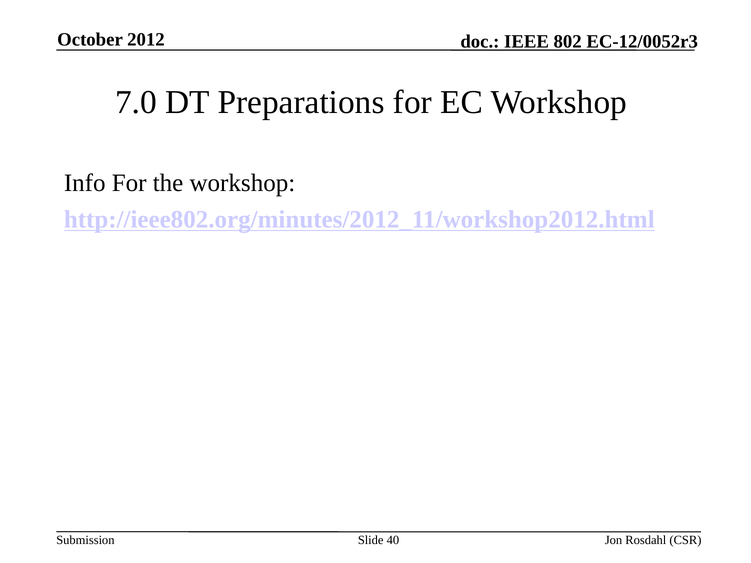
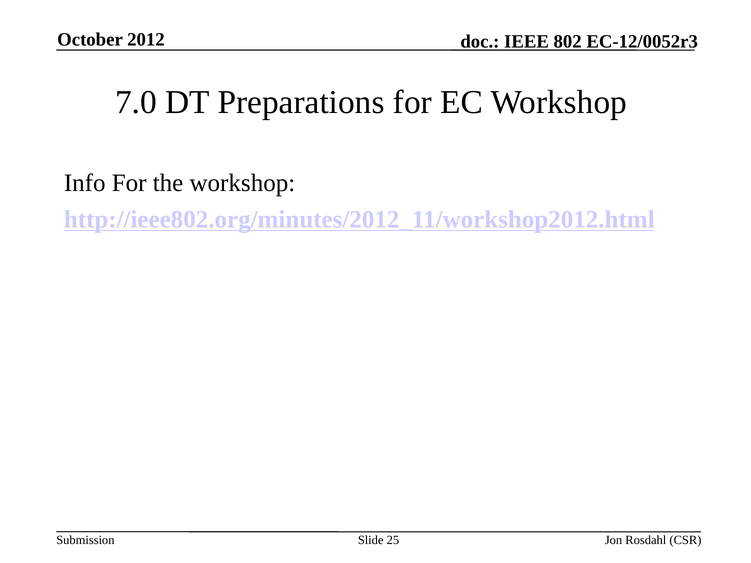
40: 40 -> 25 (393, 540)
